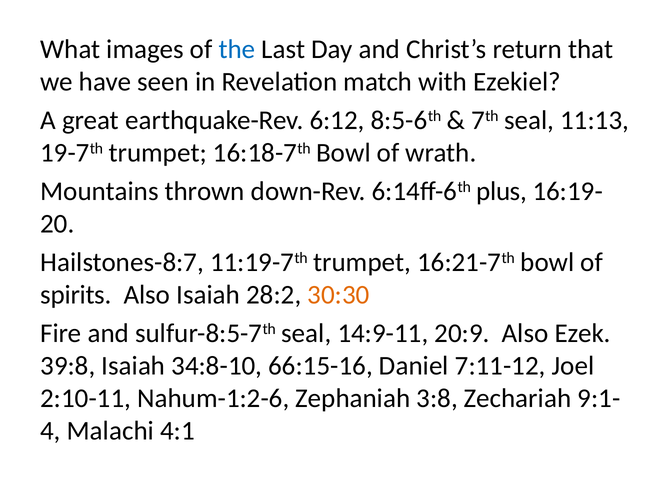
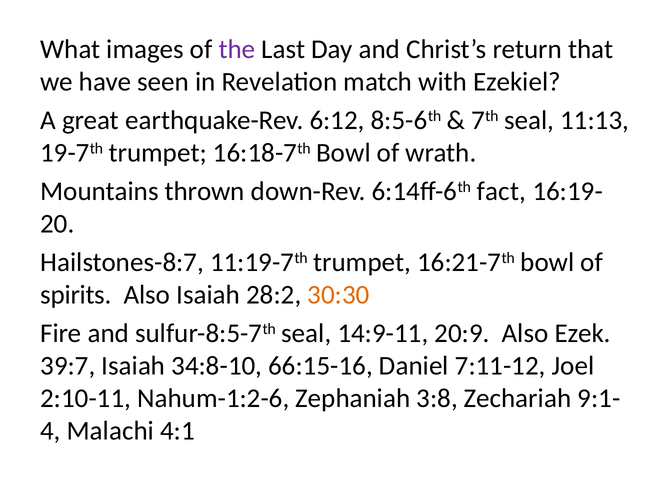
the colour: blue -> purple (237, 49)
plus: plus -> fact (501, 191)
39:8: 39:8 -> 39:7 (68, 366)
